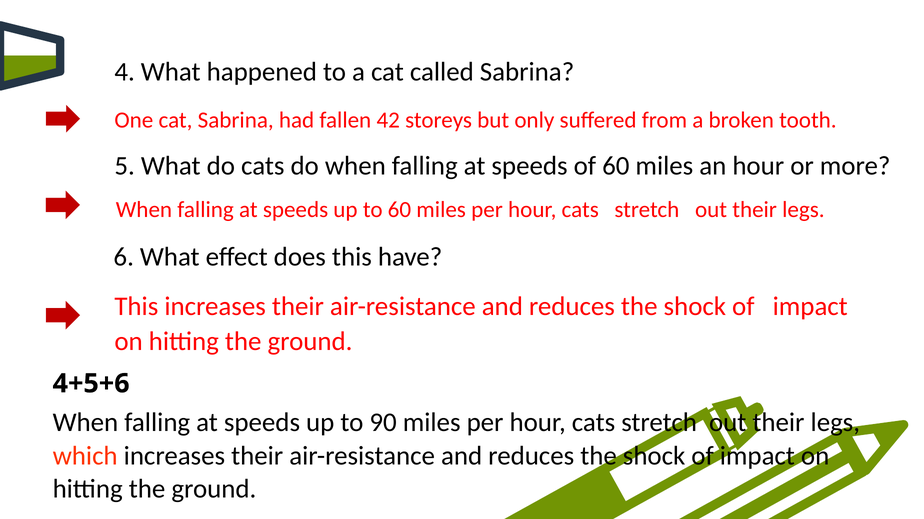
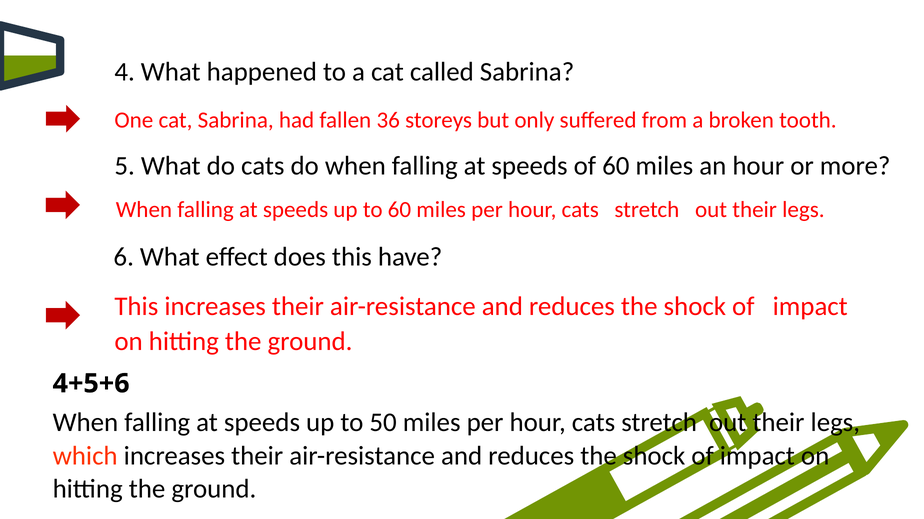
42: 42 -> 36 (388, 121)
90: 90 -> 50 (383, 423)
